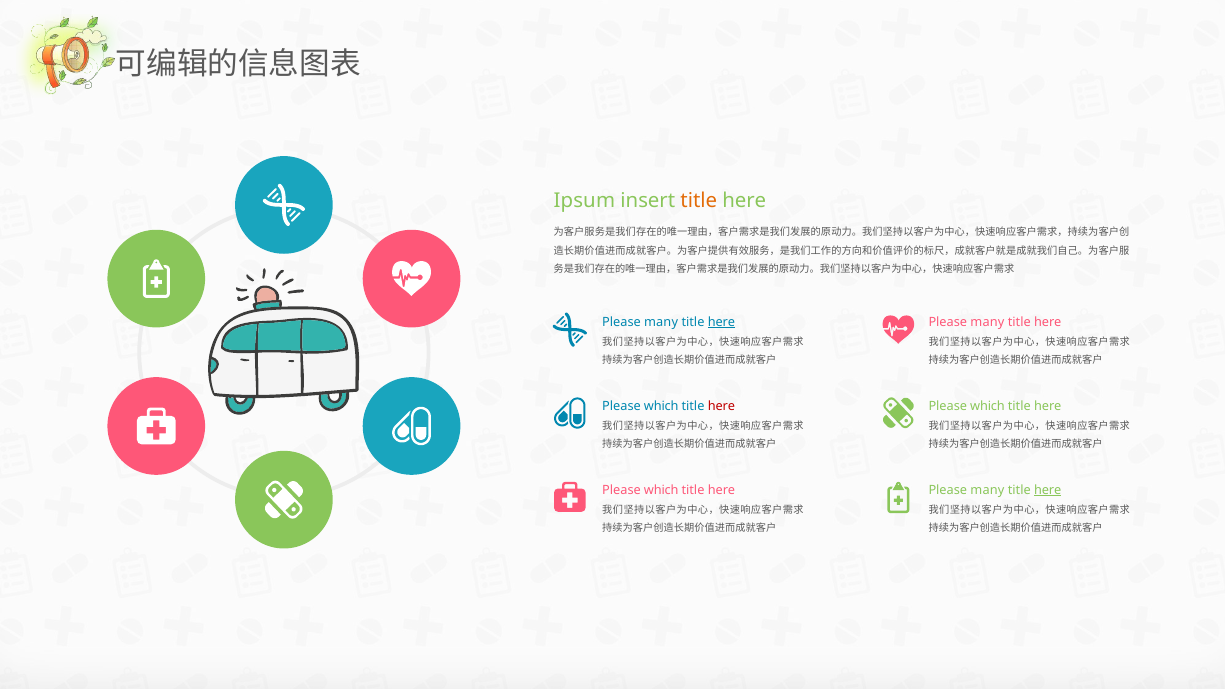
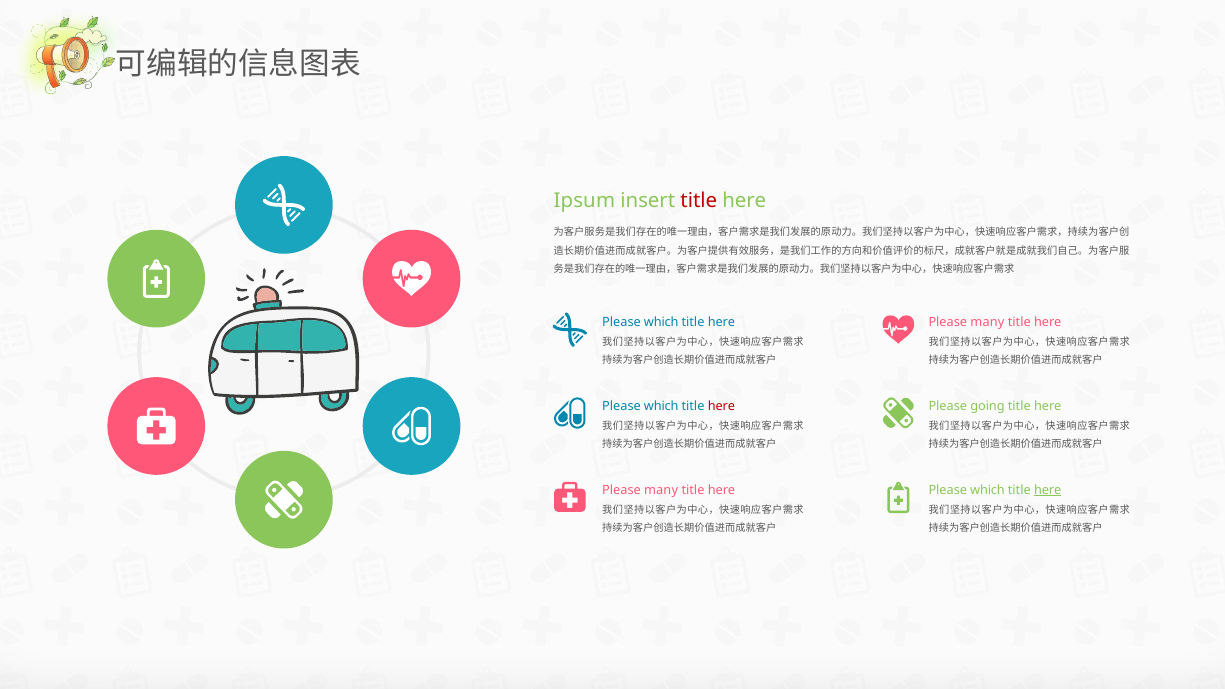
title colour: orange -> red (699, 201)
many: many -> which (661, 322)
here underline: present -> none (721, 322)
which: which -> going (987, 406)
which: which -> many (661, 490)
many: many -> which (988, 490)
